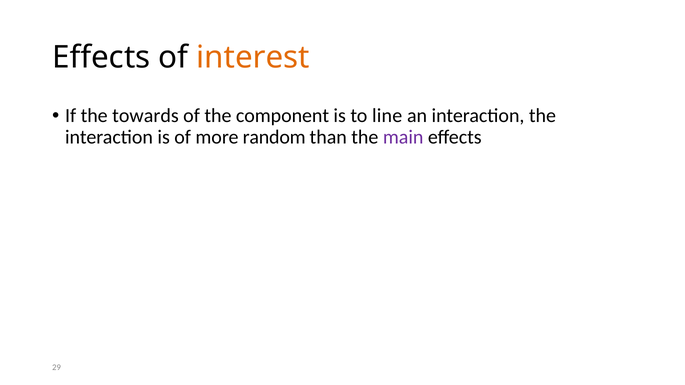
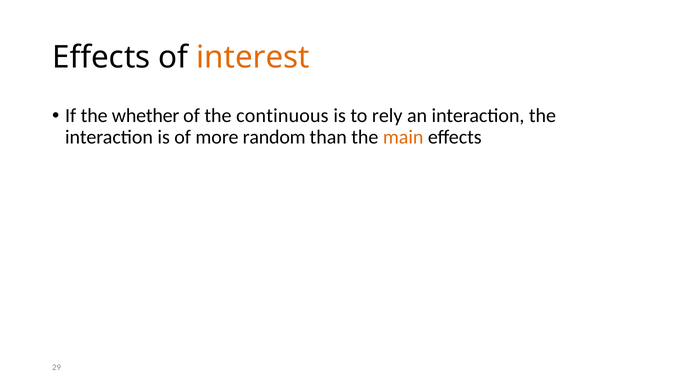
towards: towards -> whether (146, 116)
component: component -> continuous (282, 116)
line: line -> rely (387, 116)
main colour: purple -> orange (403, 137)
